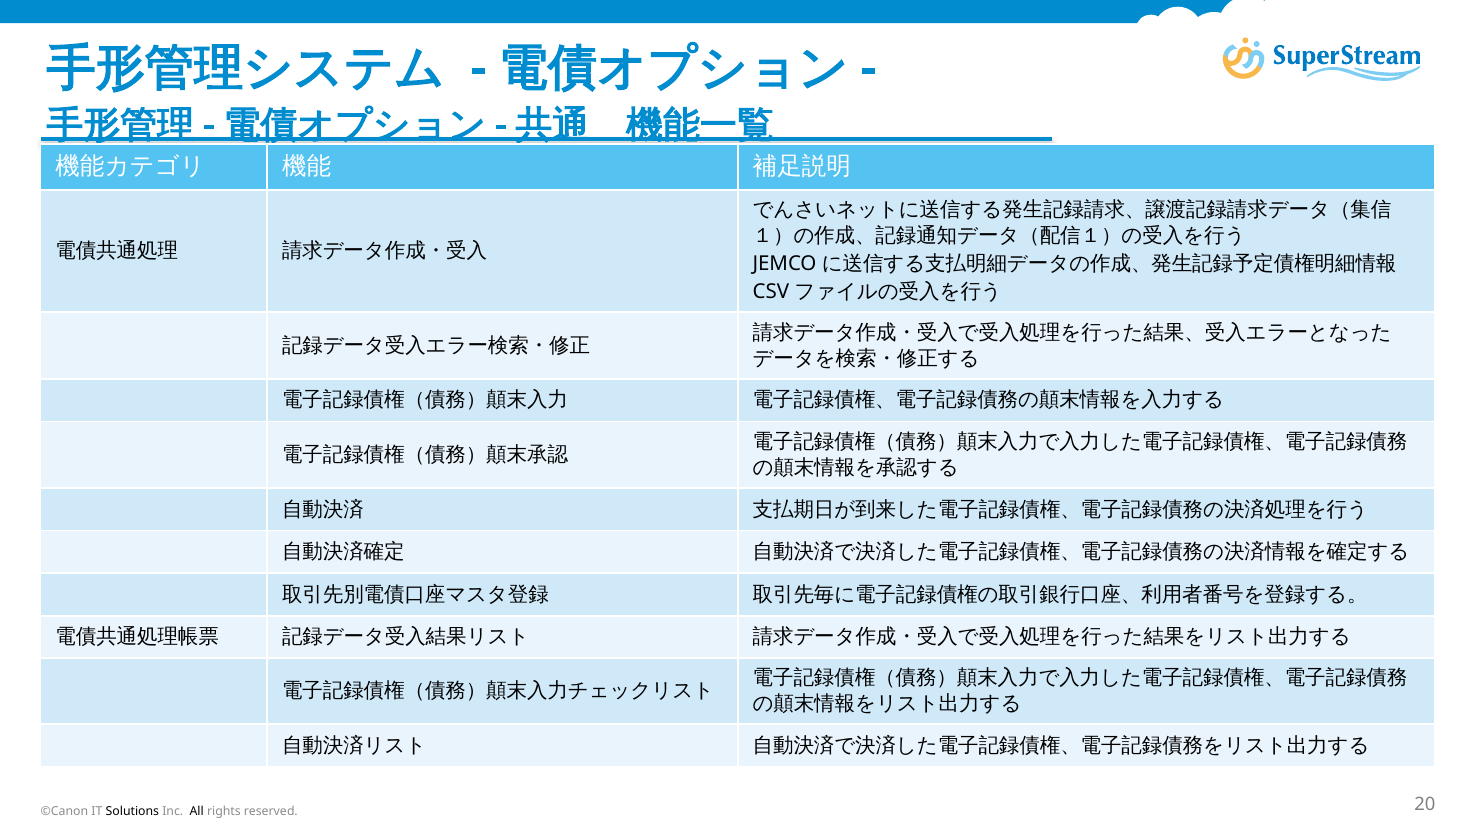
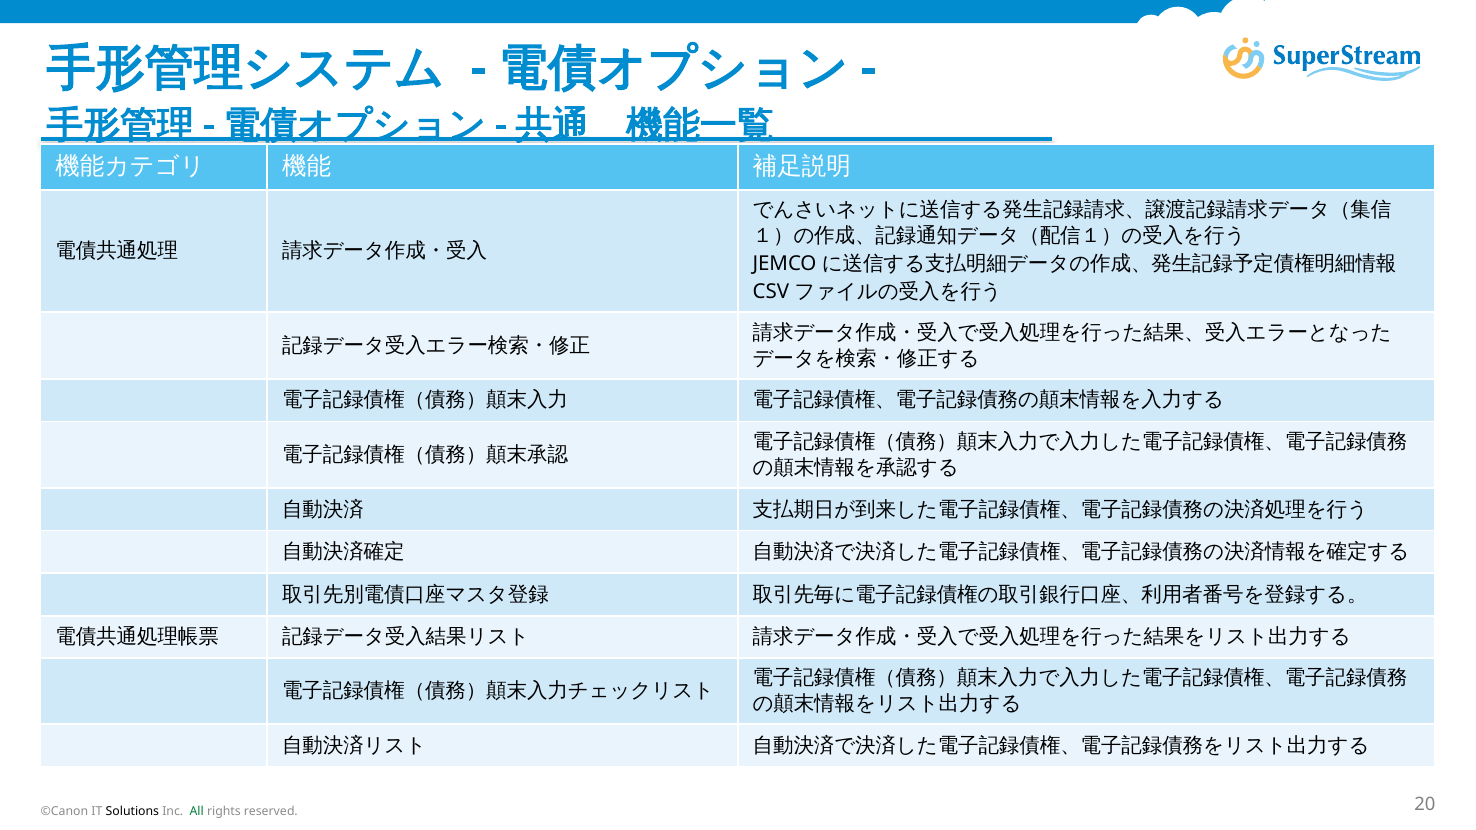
All colour: black -> green (197, 811)
